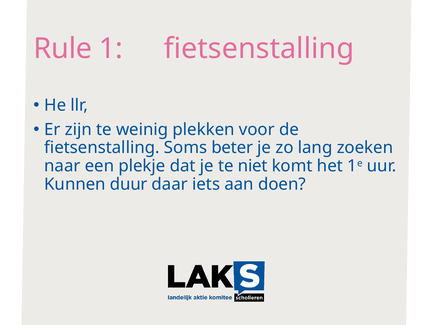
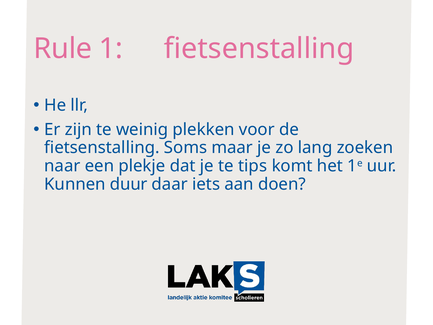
beter: beter -> maar (232, 148)
niet: niet -> tips (253, 166)
